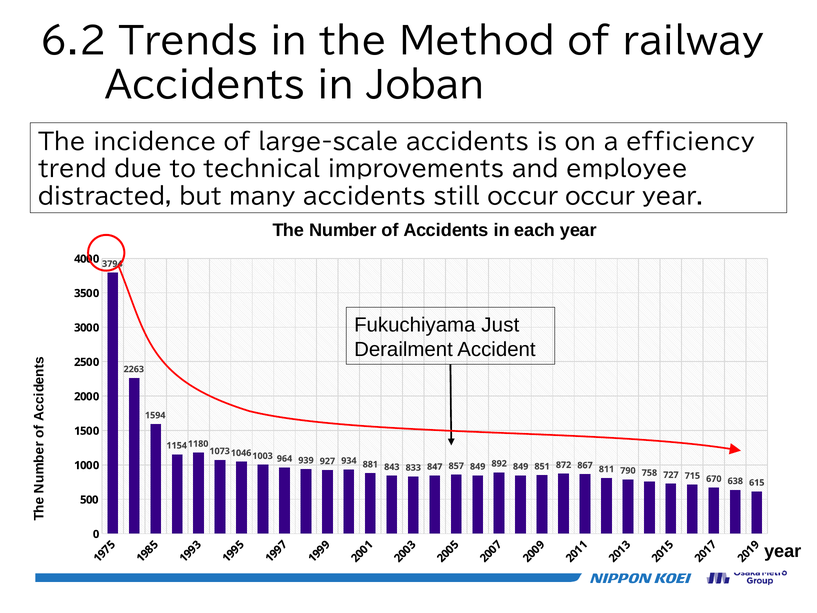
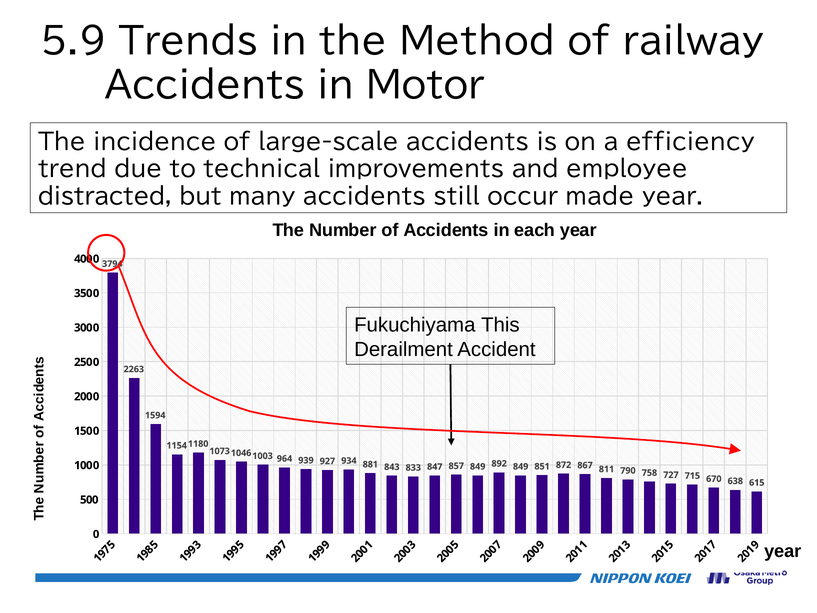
6.2: 6.2 -> 5.9 (73, 42)
Joban: Joban -> Motor (425, 86)
occur occur: occur -> made (600, 197)
Just: Just -> This (500, 325)
